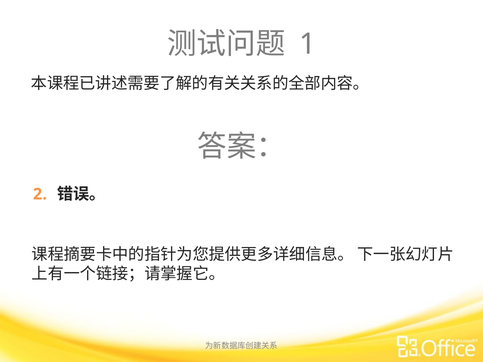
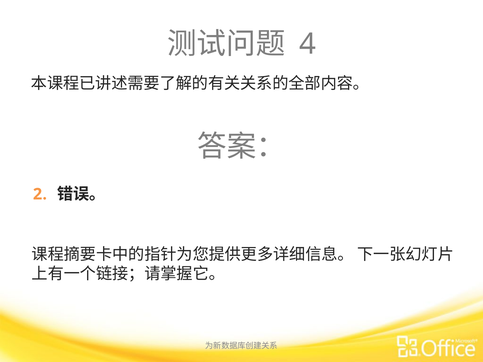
1: 1 -> 4 (307, 44)
